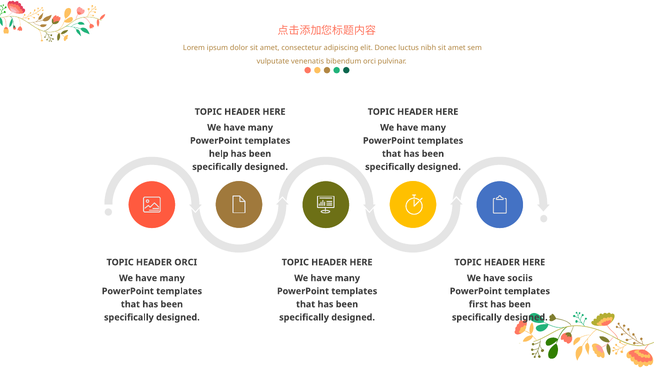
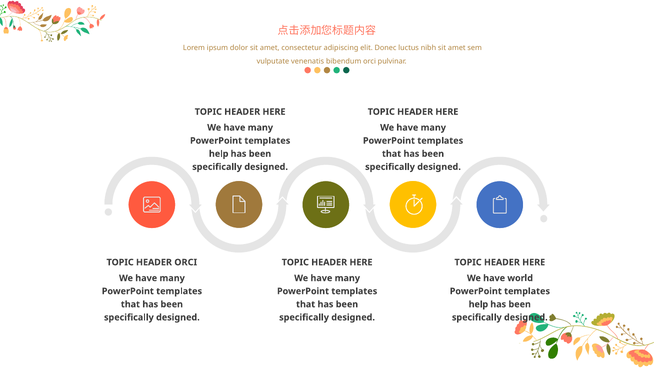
sociis: sociis -> world (520, 278)
first: first -> help (478, 304)
